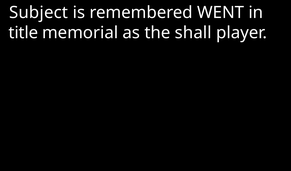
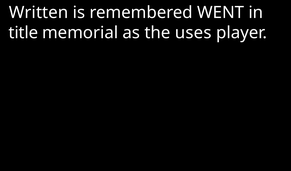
Subject: Subject -> Written (39, 12)
shall: shall -> uses (193, 33)
